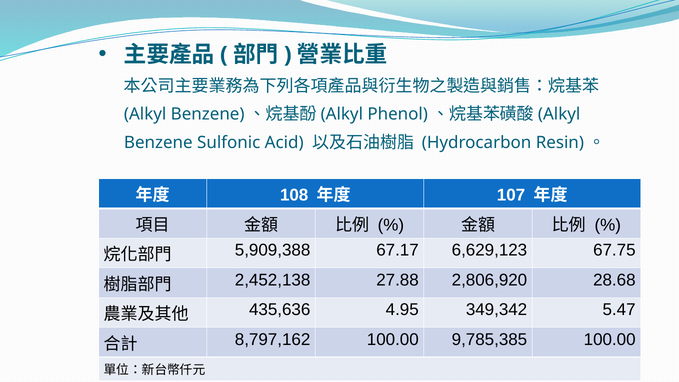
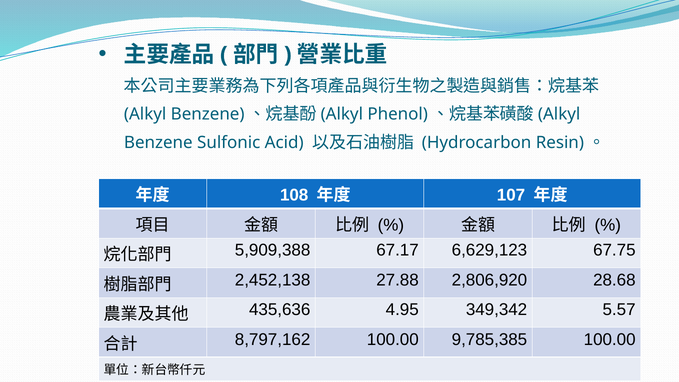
5.47: 5.47 -> 5.57 (619, 310)
